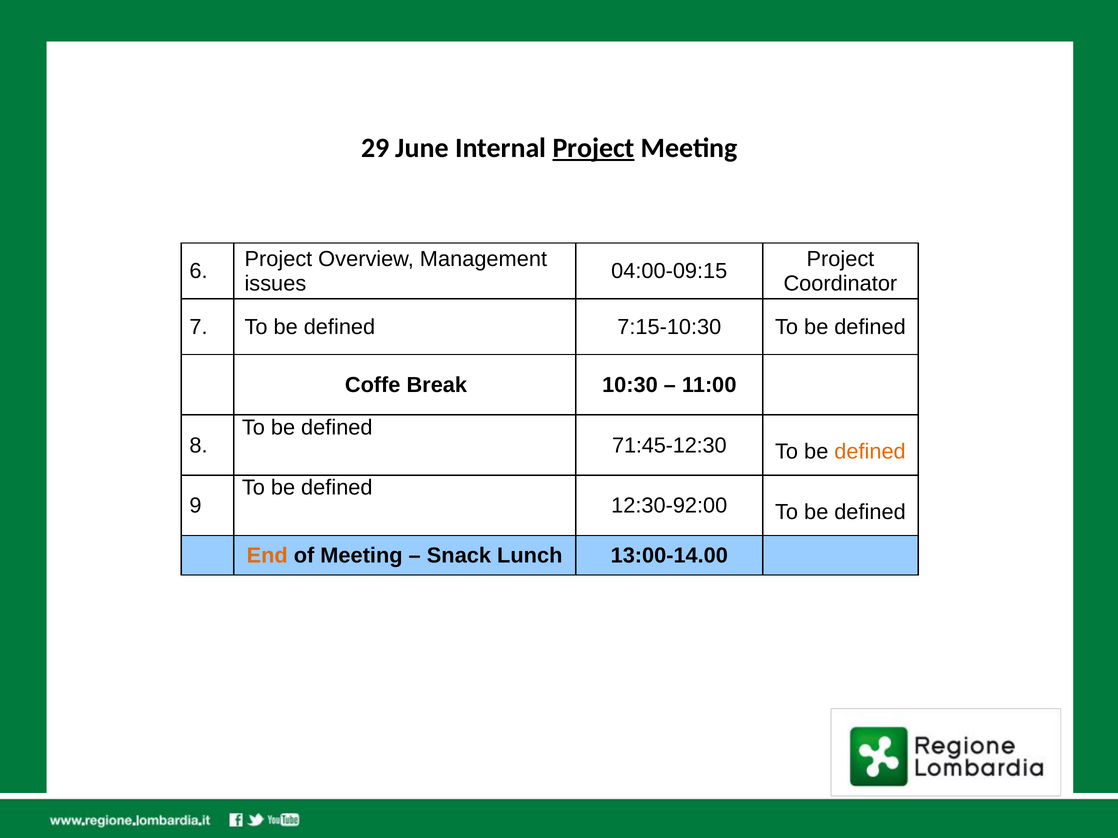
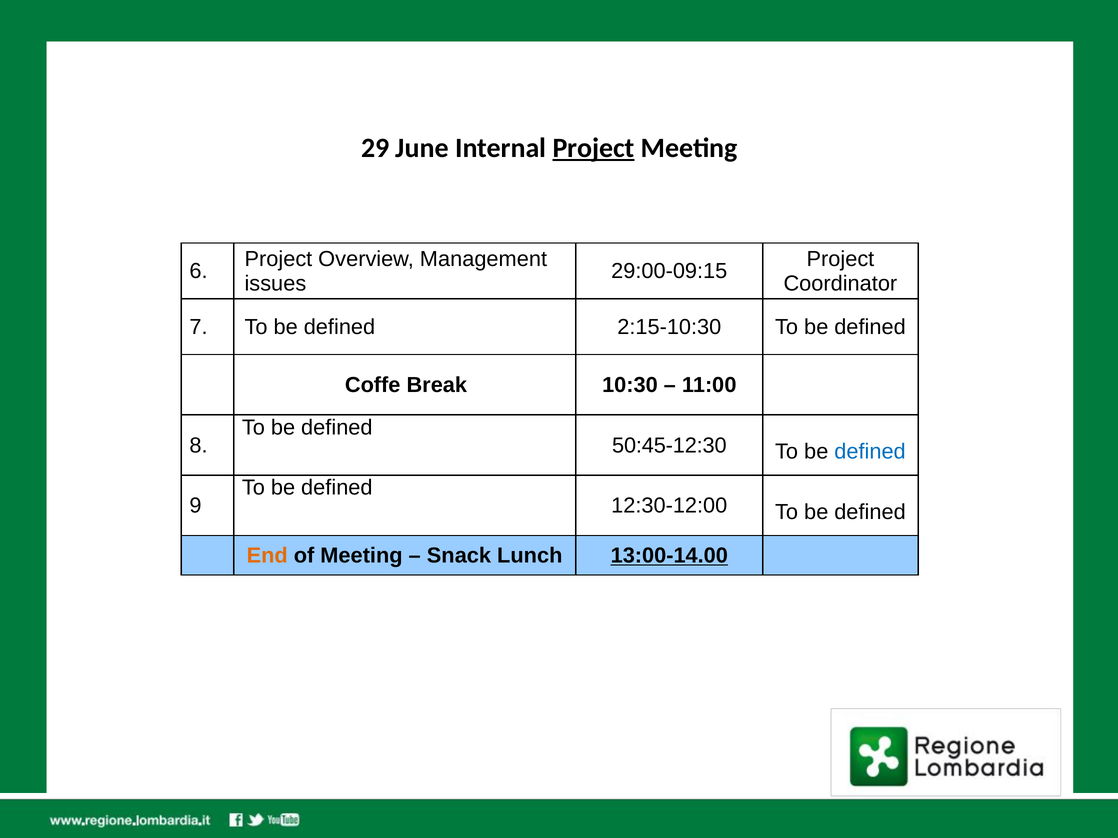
04:00-09:15: 04:00-09:15 -> 29:00-09:15 (669, 271)
7:15-10:30: 7:15-10:30 -> 2:15-10:30 (669, 327)
71:45-12:30: 71:45-12:30 -> 50:45-12:30 (669, 446)
defined colour: orange -> blue (870, 452)
12:30-92:00: 12:30-92:00 -> 12:30-12:00 (669, 506)
13:00-14.00 underline: none -> present (669, 556)
